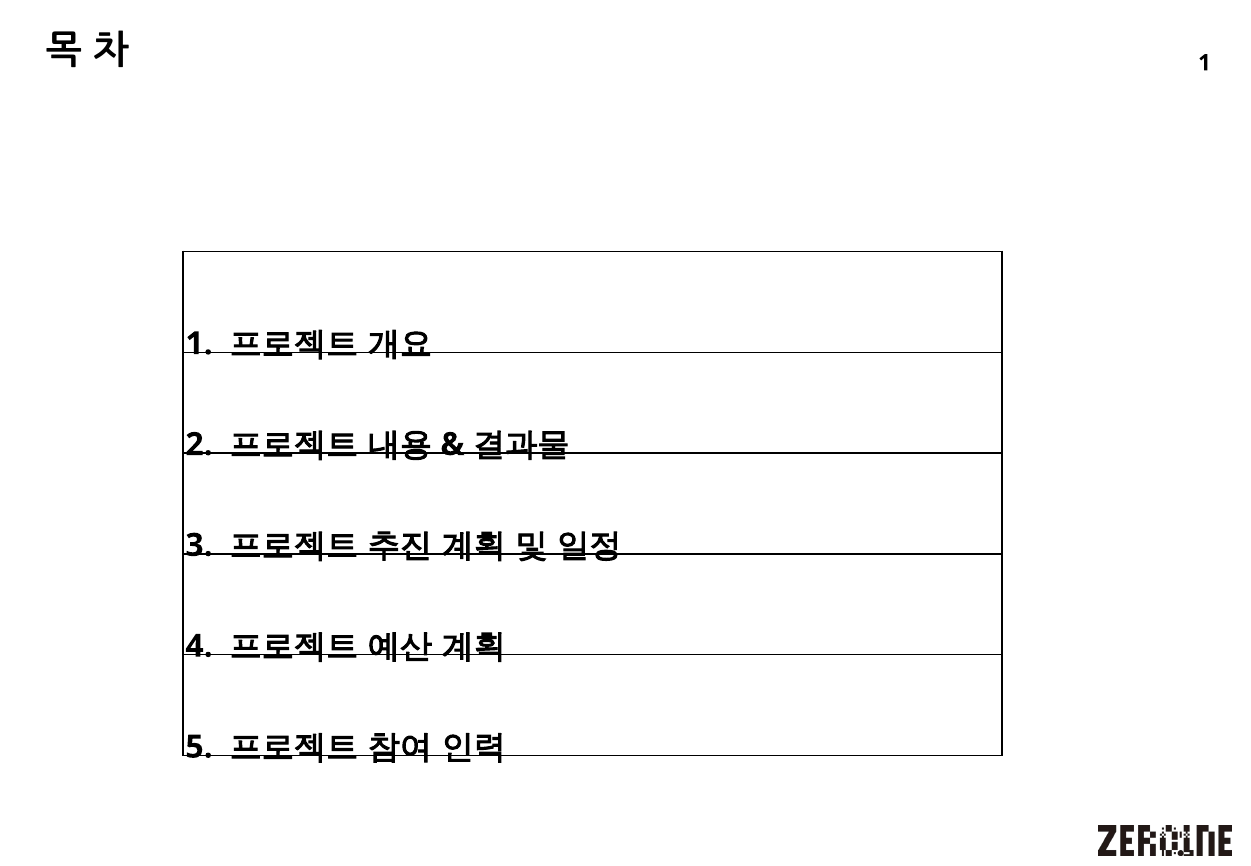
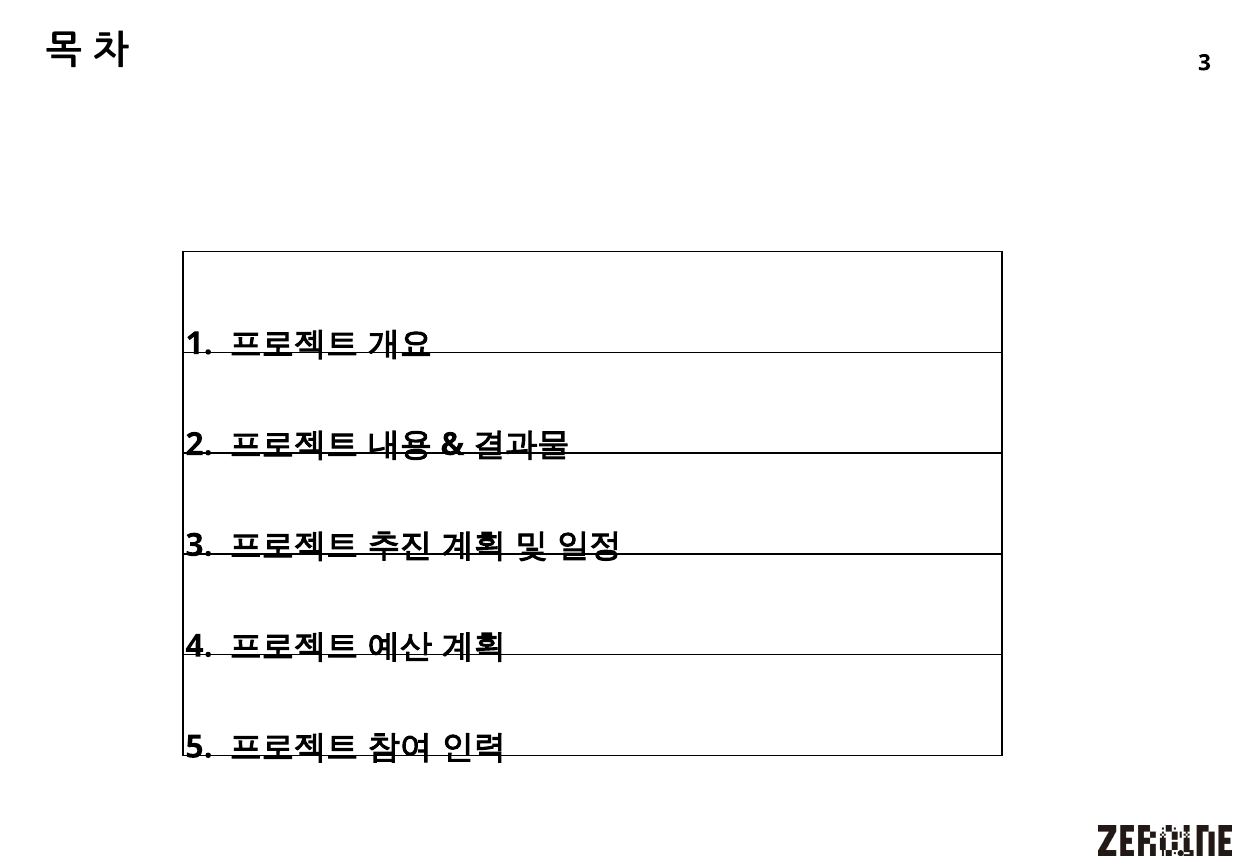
1: 1 -> 3 (1205, 63)
